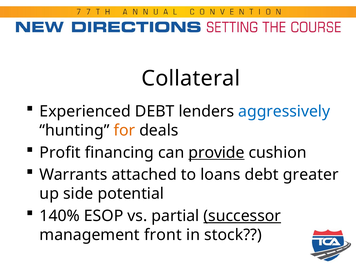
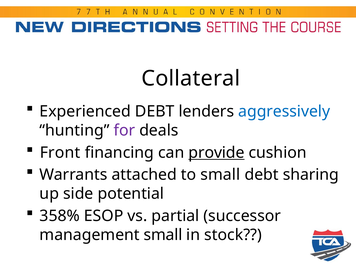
for colour: orange -> purple (124, 130)
Profit: Profit -> Front (60, 153)
to loans: loans -> small (220, 175)
greater: greater -> sharing (311, 175)
140%: 140% -> 358% (60, 216)
successor underline: present -> none (242, 216)
management front: front -> small (163, 235)
